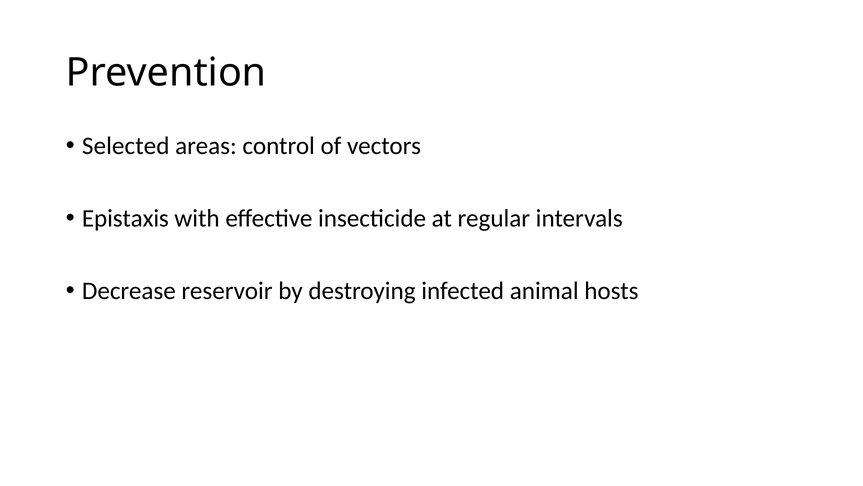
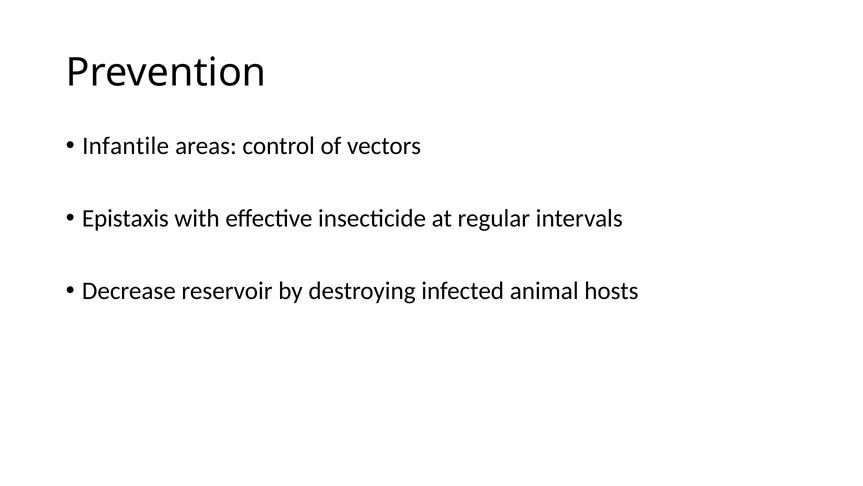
Selected: Selected -> Infantile (126, 146)
